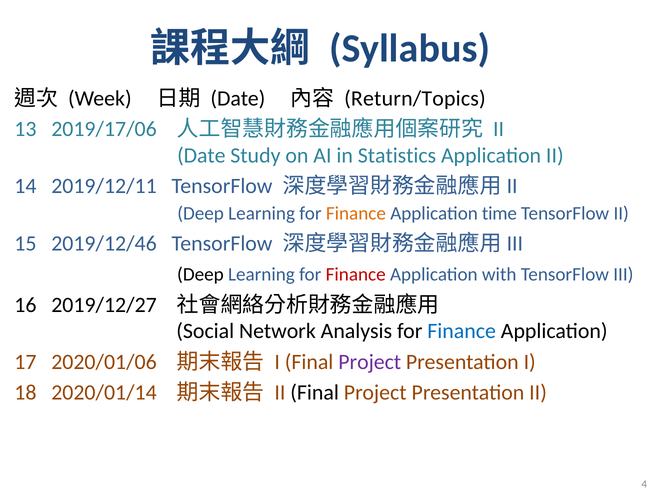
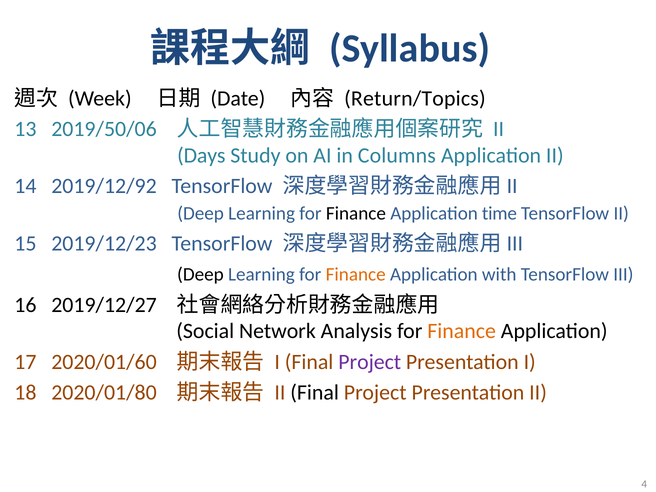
2019/17/06: 2019/17/06 -> 2019/50/06 (104, 129)
Date: Date -> Days (201, 156)
Statistics: Statistics -> Columns (397, 156)
2019/12/11: 2019/12/11 -> 2019/12/92 (104, 186)
Finance colour: orange -> black (356, 213)
2019/12/46: 2019/12/46 -> 2019/12/23 (104, 244)
Finance colour: red -> orange (356, 274)
Finance colour: blue -> orange (462, 331)
2020/01/06: 2020/01/06 -> 2020/01/60 (104, 362)
2020/01/14: 2020/01/14 -> 2020/01/80 (104, 392)
